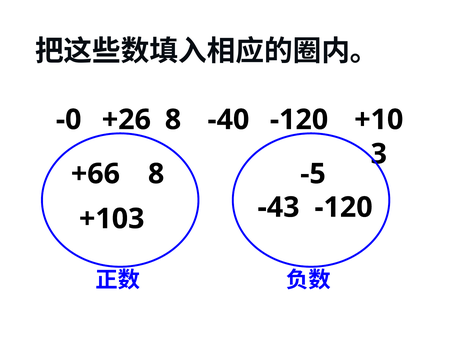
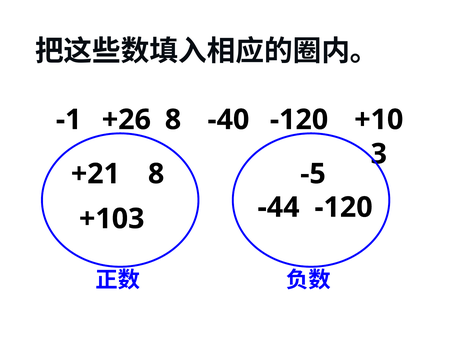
-0: -0 -> -1 (69, 120)
+66: +66 -> +21 (95, 174)
-43: -43 -> -44 (279, 208)
